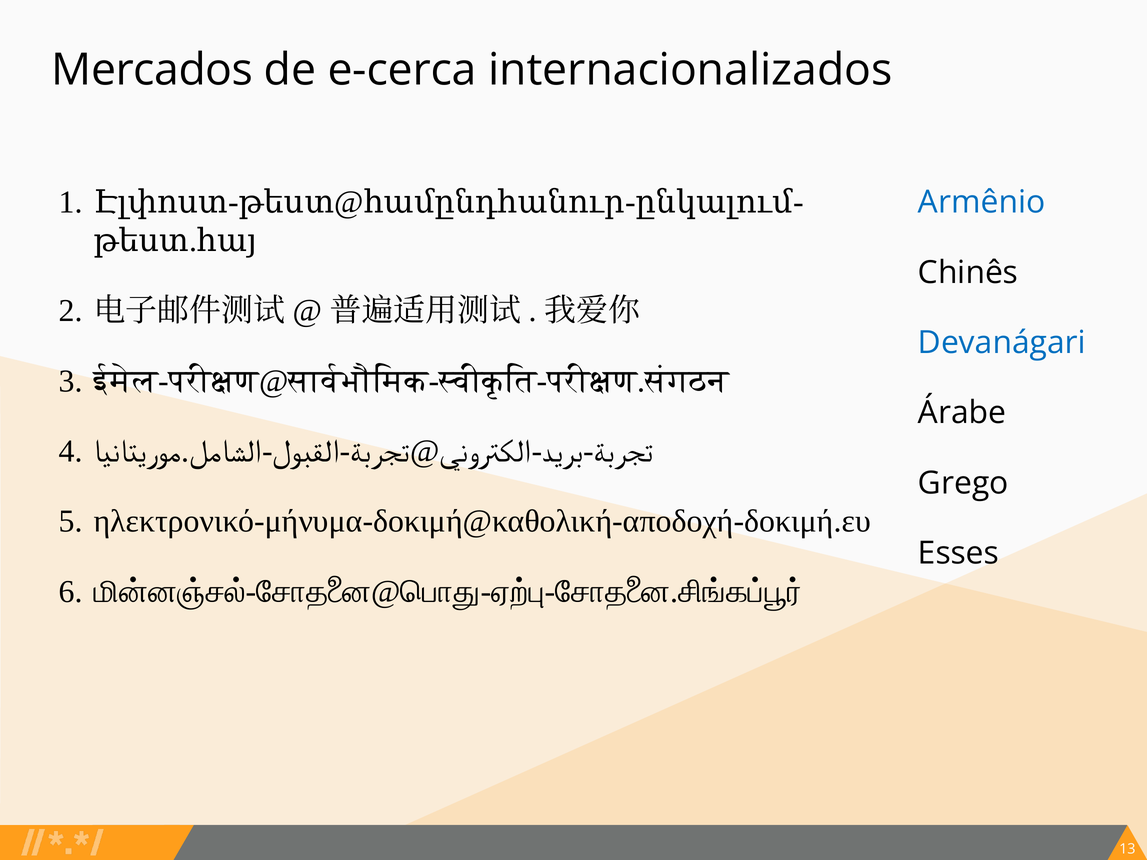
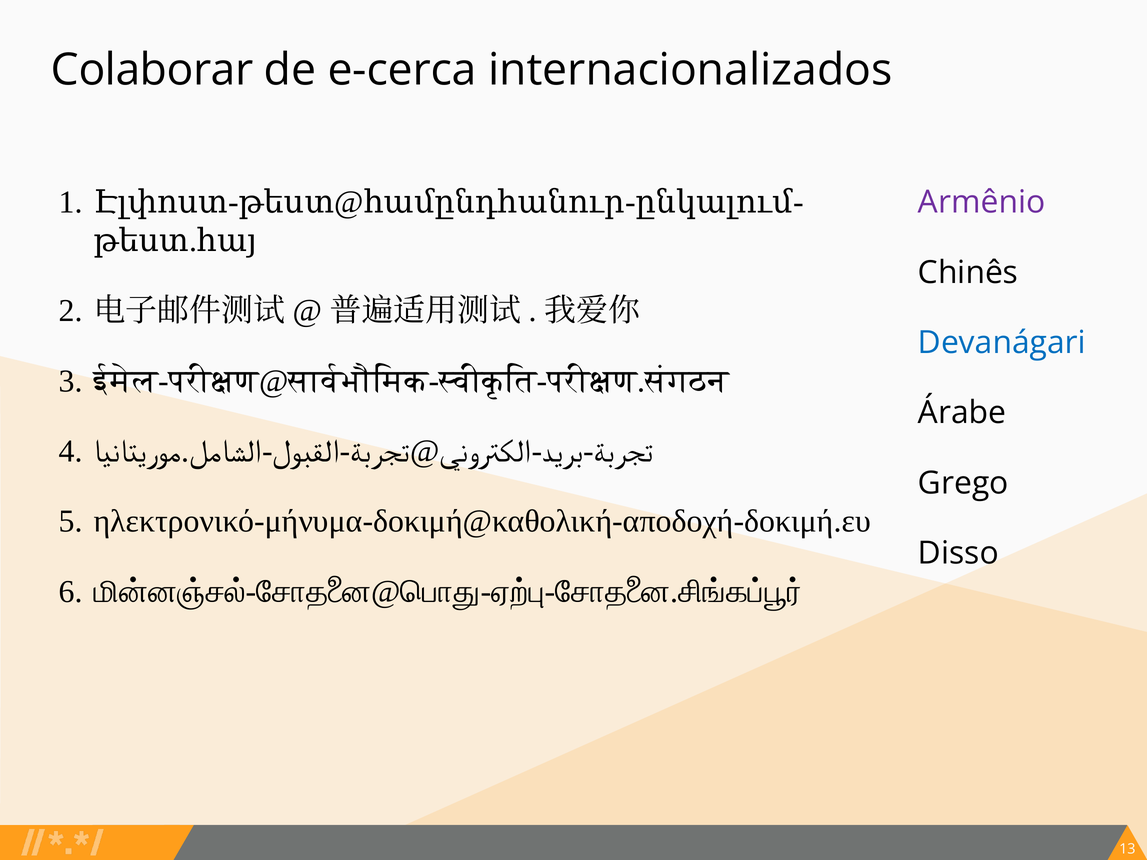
Mercados: Mercados -> Colaborar (152, 70)
Armênio colour: blue -> purple (982, 202)
Esses: Esses -> Disso (958, 553)
